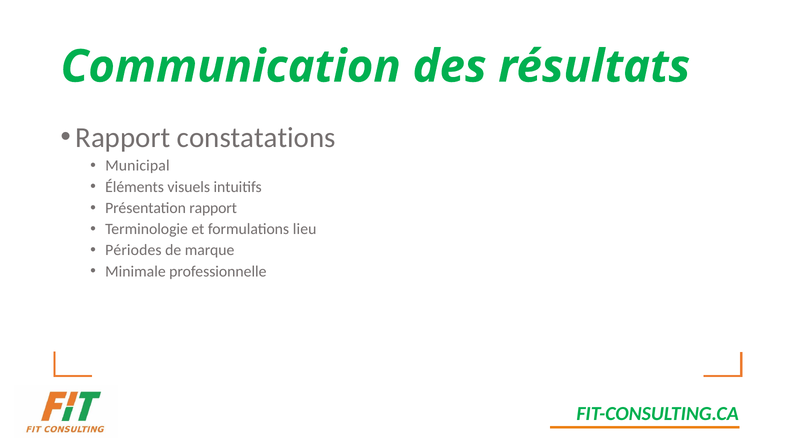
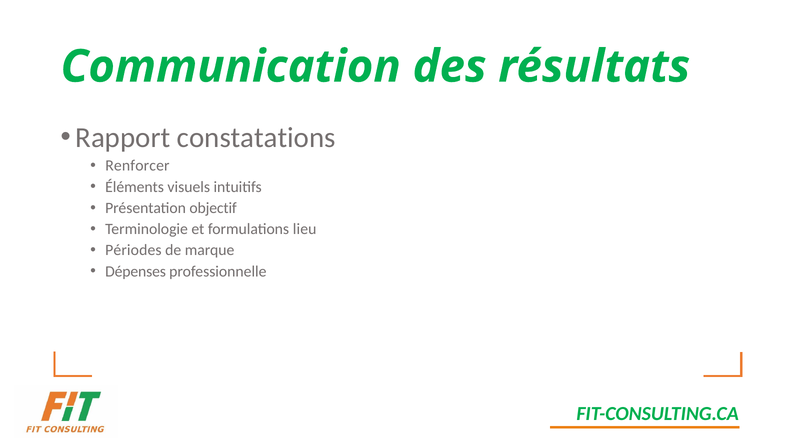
Municipal: Municipal -> Renforcer (137, 166)
Présentation rapport: rapport -> objectif (213, 208)
Minimale: Minimale -> Dépenses (136, 271)
